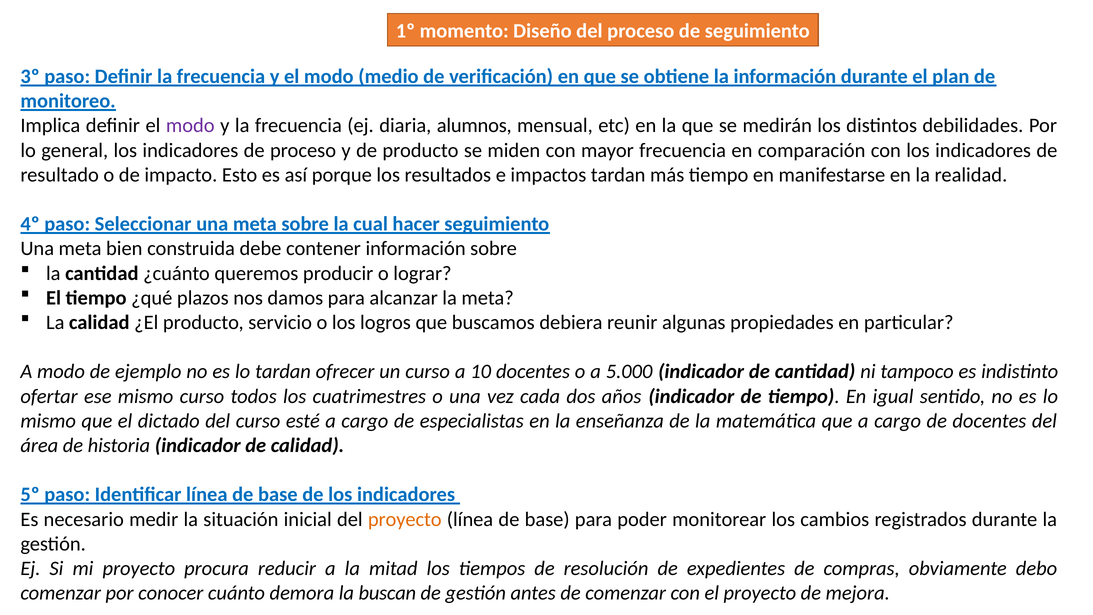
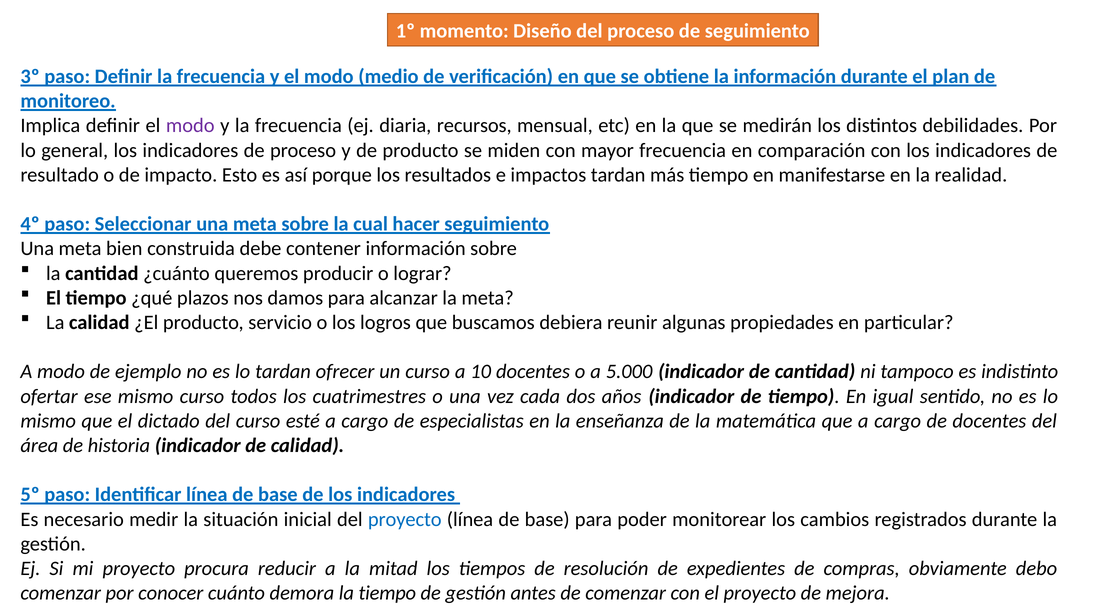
alumnos: alumnos -> recursos (474, 126)
proyecto colour: orange -> blue (405, 519)
la buscan: buscan -> tiempo (387, 593)
